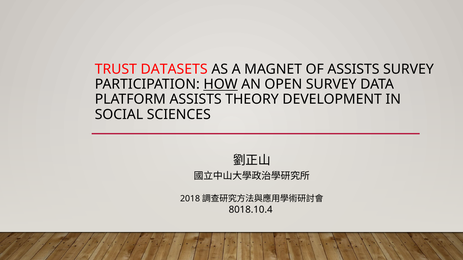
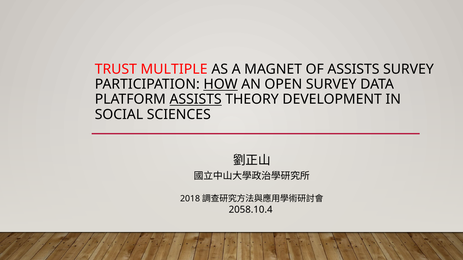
DATASETS: DATASETS -> MULTIPLE (174, 69)
ASSISTS underline: none -> present (196, 100)
8018.10.4: 8018.10.4 -> 2058.10.4 (251, 210)
